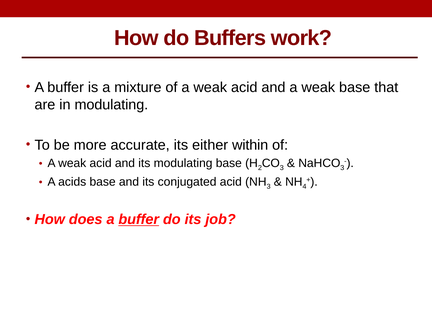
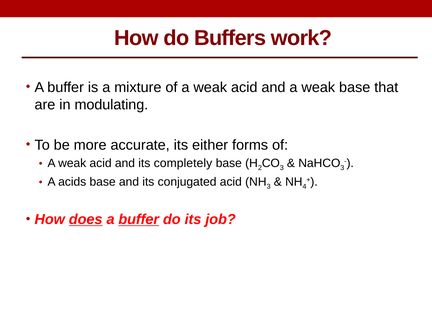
within: within -> forms (250, 145)
its modulating: modulating -> completely (183, 163)
does underline: none -> present (86, 220)
